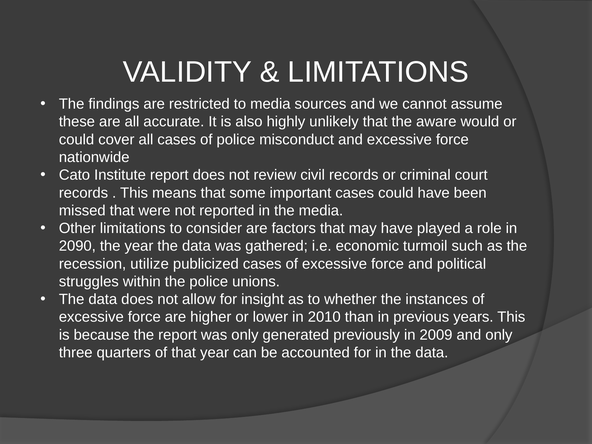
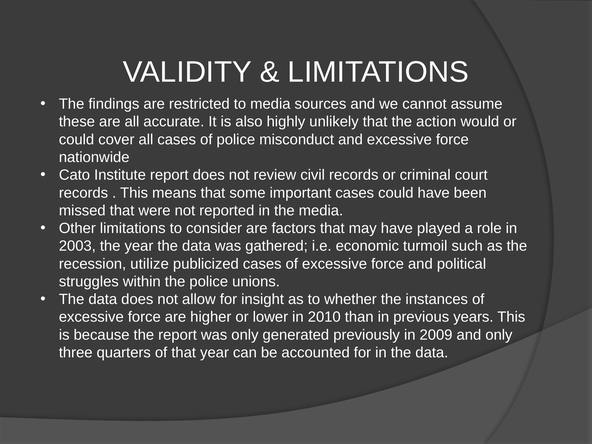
aware: aware -> action (436, 122)
2090: 2090 -> 2003 (77, 246)
